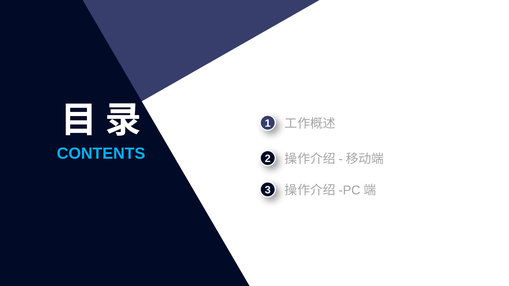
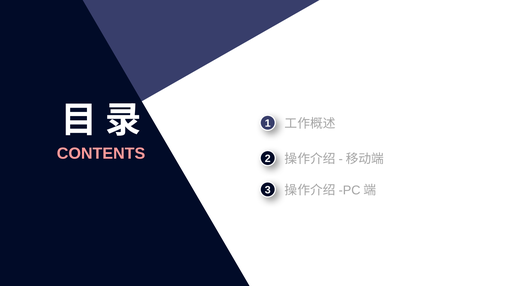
CONTENTS colour: light blue -> pink (101, 154)
